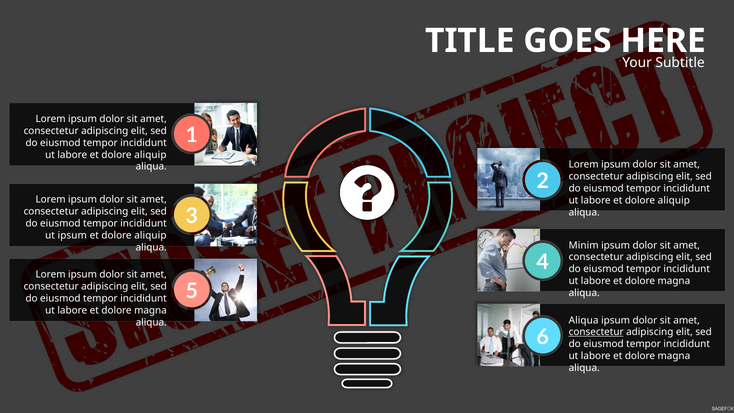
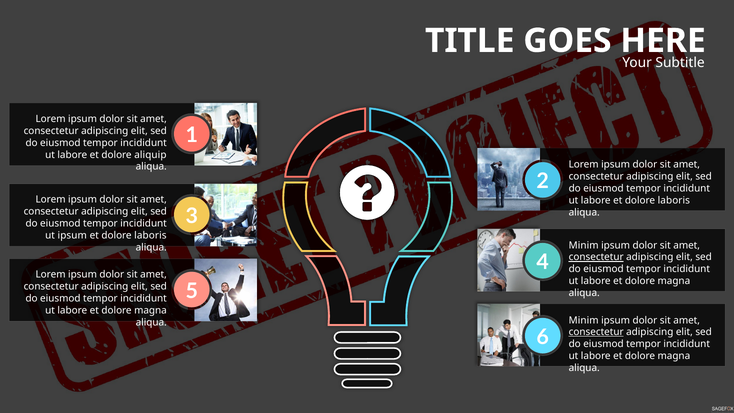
aliquip: aliquip -> laboris (674, 200)
aliquip: aliquip -> laboris (150, 235)
consectetur underline: none -> present (596, 257)
Aliqua: Aliqua -> Minim (584, 320)
